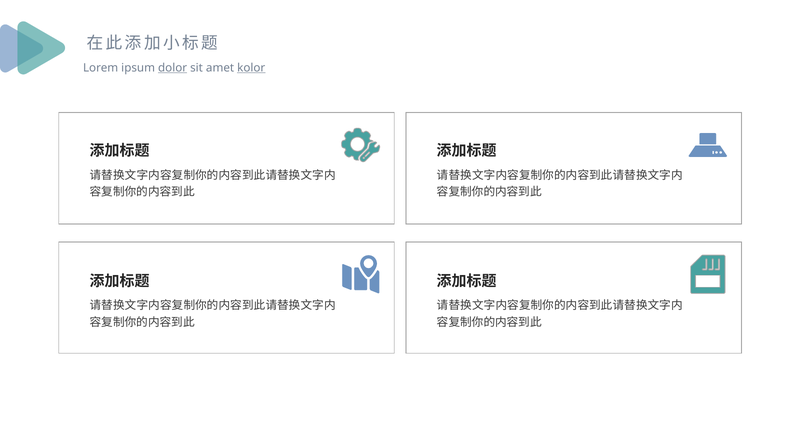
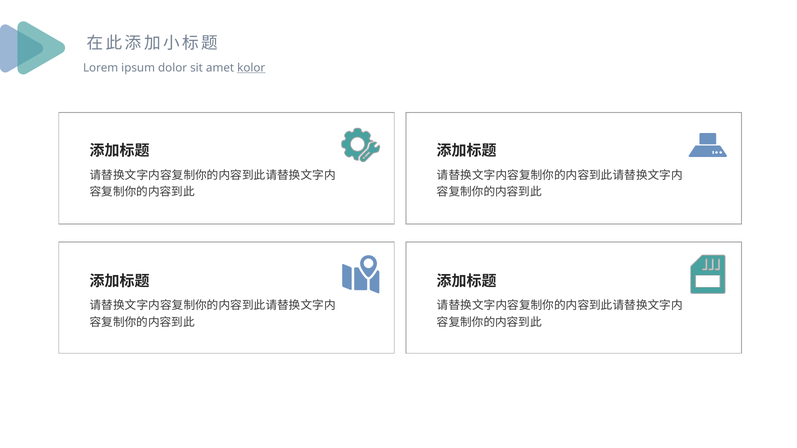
dolor underline: present -> none (173, 68)
